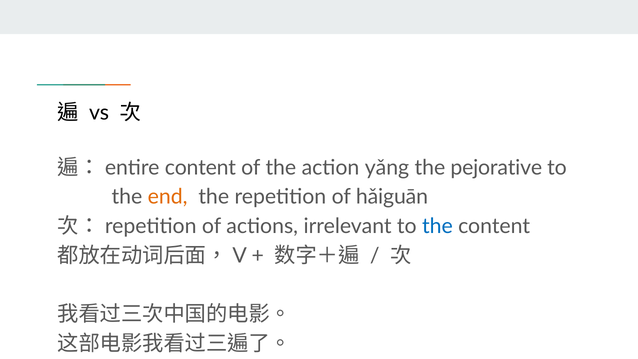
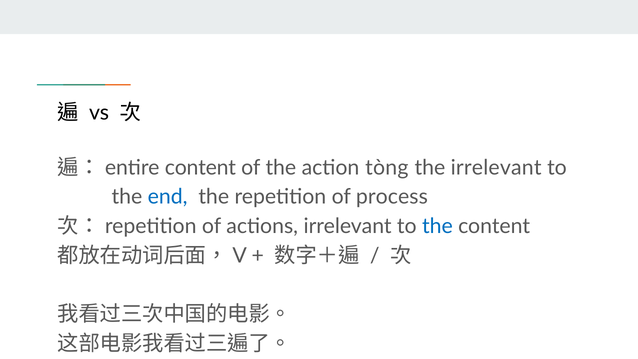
yǎng: yǎng -> tòng (387, 167)
the pejorative: pejorative -> irrelevant (496, 167)
end colour: orange -> blue (168, 197)
hǎiguān: hǎiguān -> process (392, 197)
